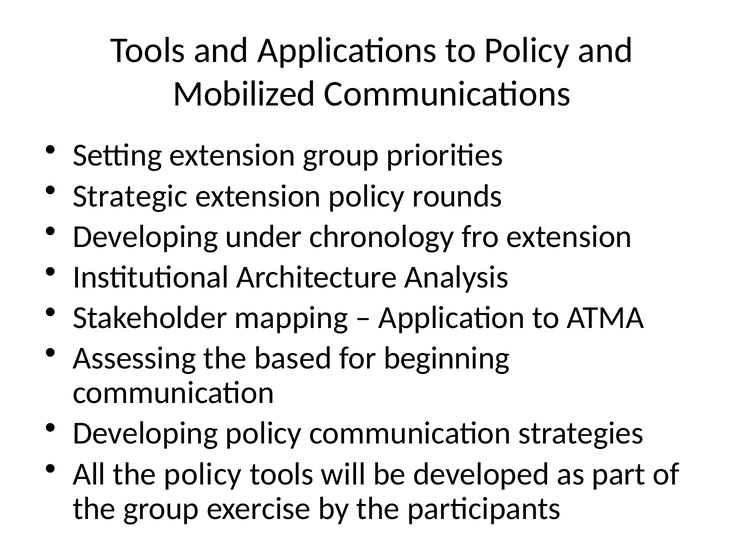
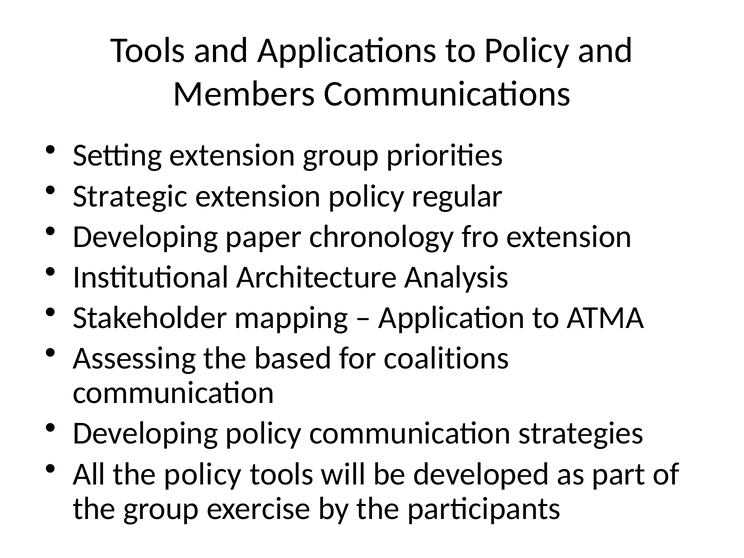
Mobilized: Mobilized -> Members (244, 94)
rounds: rounds -> regular (457, 196)
under: under -> paper (264, 237)
beginning: beginning -> coalitions (446, 358)
